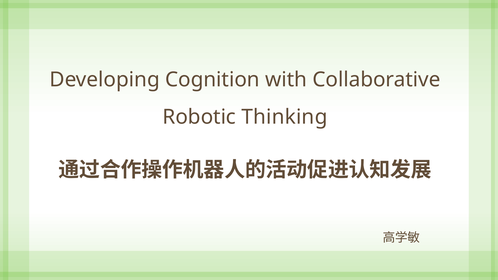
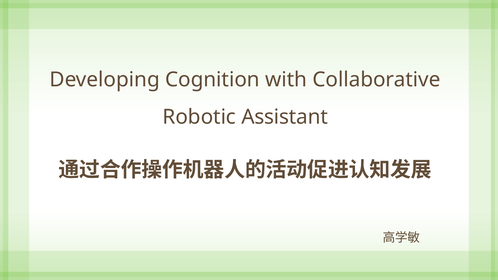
Thinking: Thinking -> Assistant (285, 117)
